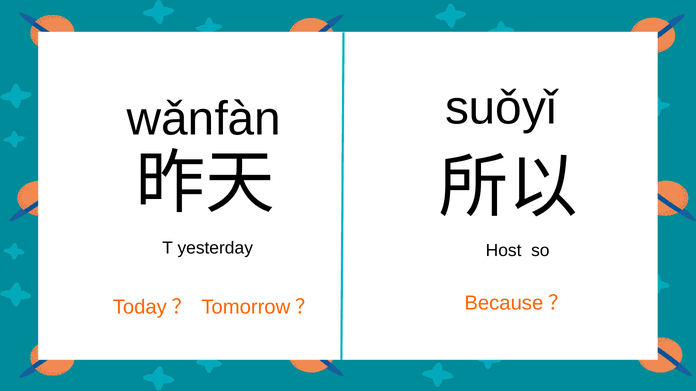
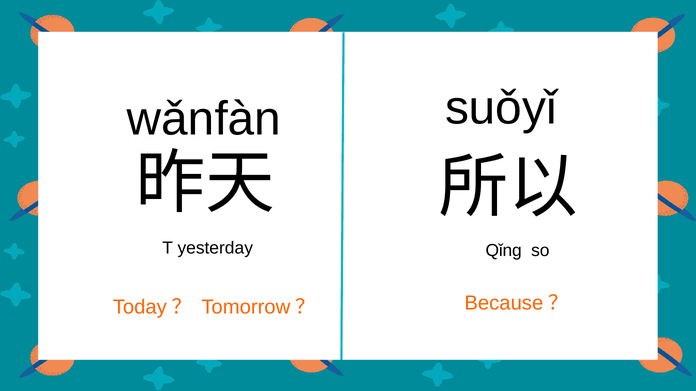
Host: Host -> Qǐng (504, 251)
